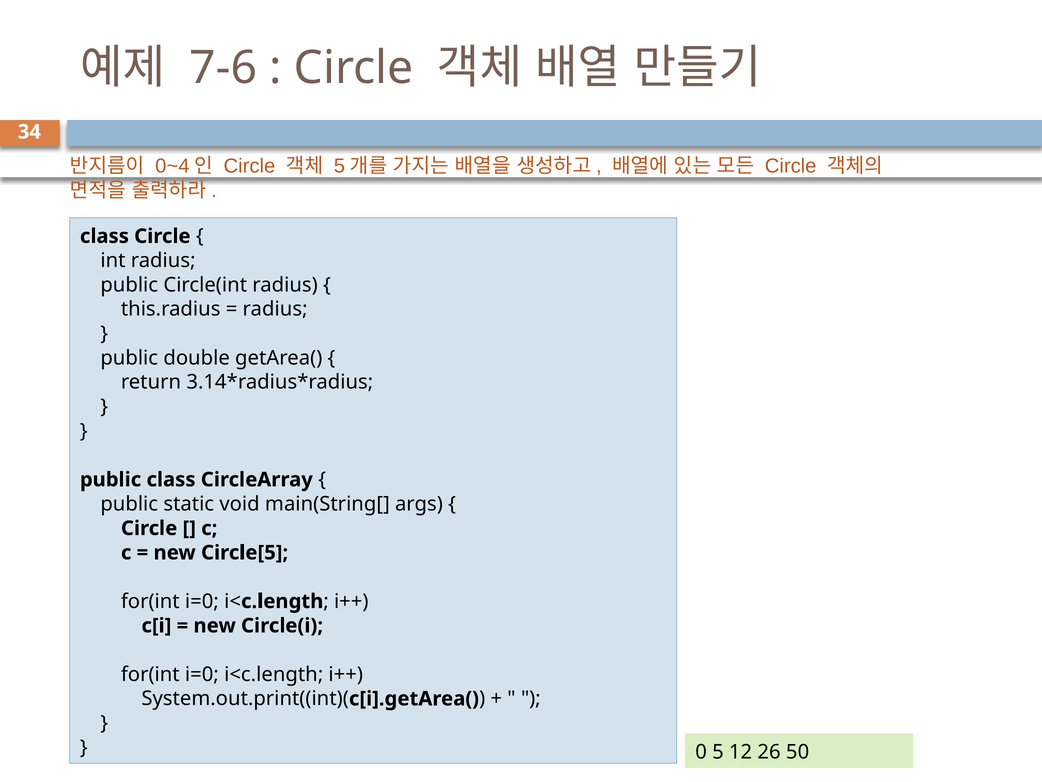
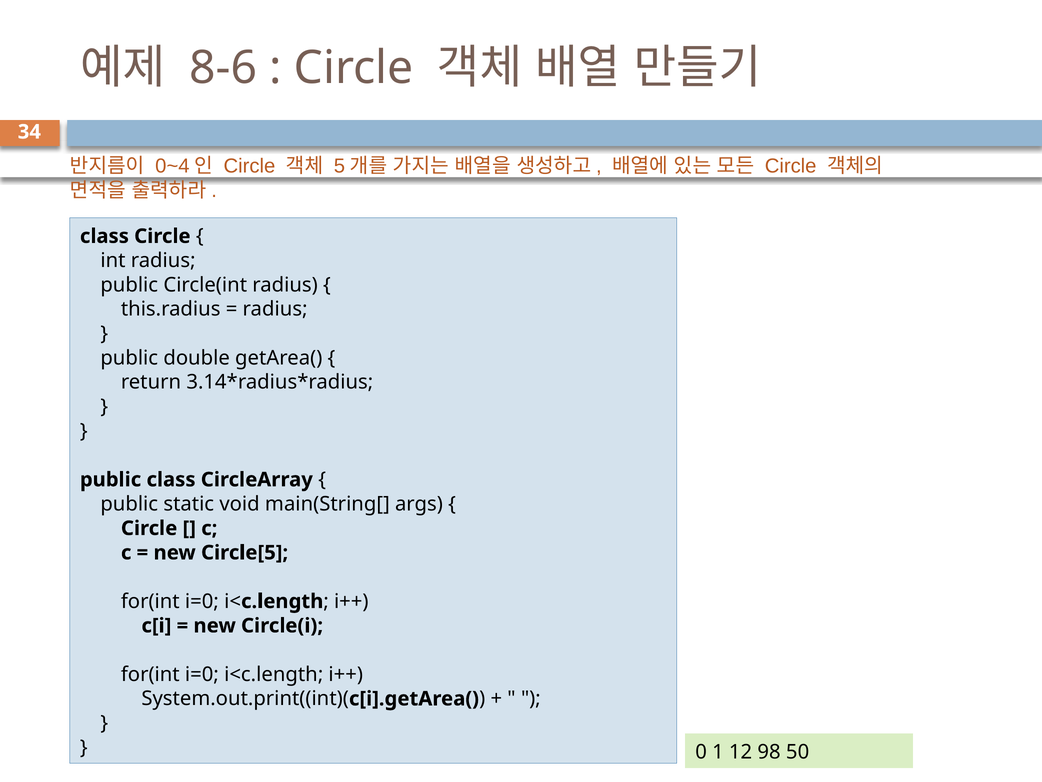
7-6: 7-6 -> 8-6 (223, 68)
5: 5 -> 1 (718, 752)
26: 26 -> 98 (769, 752)
